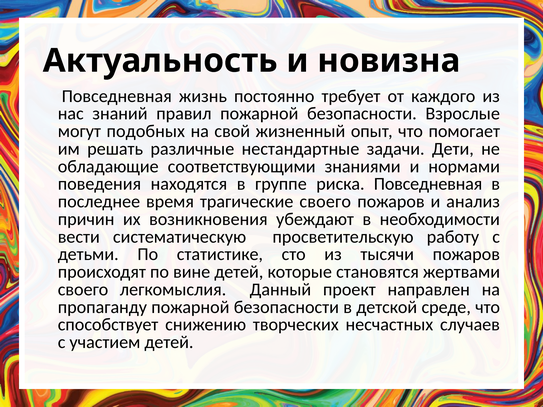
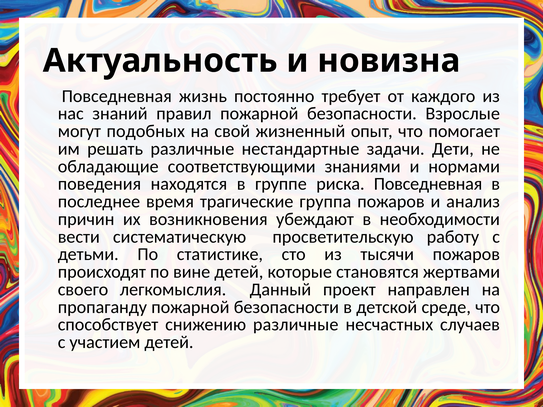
трагические своего: своего -> группа (325, 202)
снижению творческих: творческих -> различные (296, 325)
